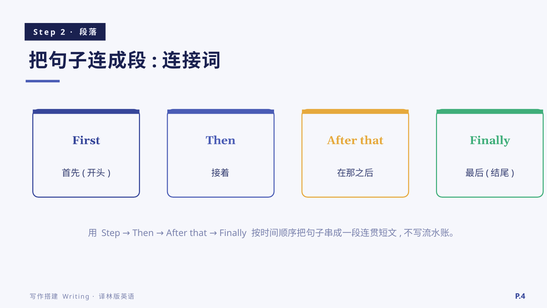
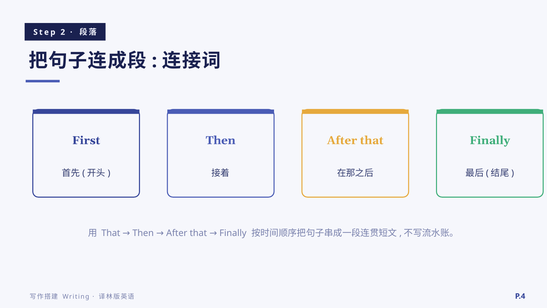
Step: Step -> That (111, 233)
